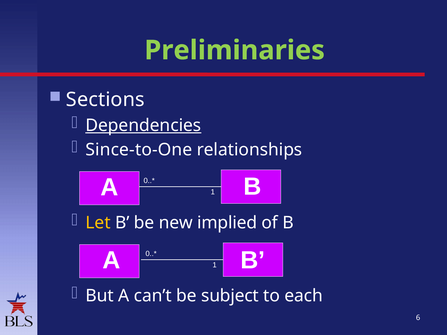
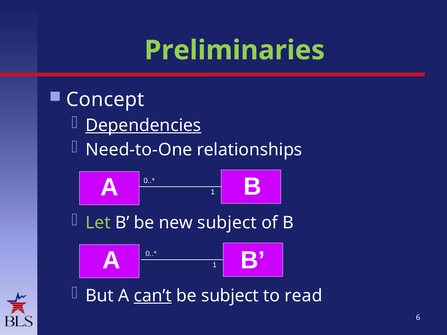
Sections: Sections -> Concept (105, 100)
Since-to-One: Since-to-One -> Need-to-One (139, 150)
Let colour: yellow -> light green (98, 223)
new implied: implied -> subject (227, 223)
can’t underline: none -> present (153, 296)
each: each -> read (304, 296)
